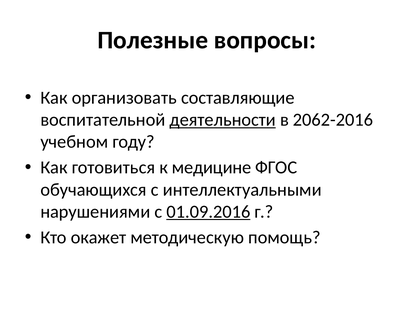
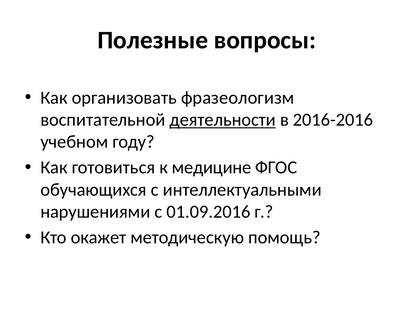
составляющие: составляющие -> фразеологизм (238, 98)
2062-2016: 2062-2016 -> 2016-2016 (333, 120)
01.09.2016 underline: present -> none (208, 212)
